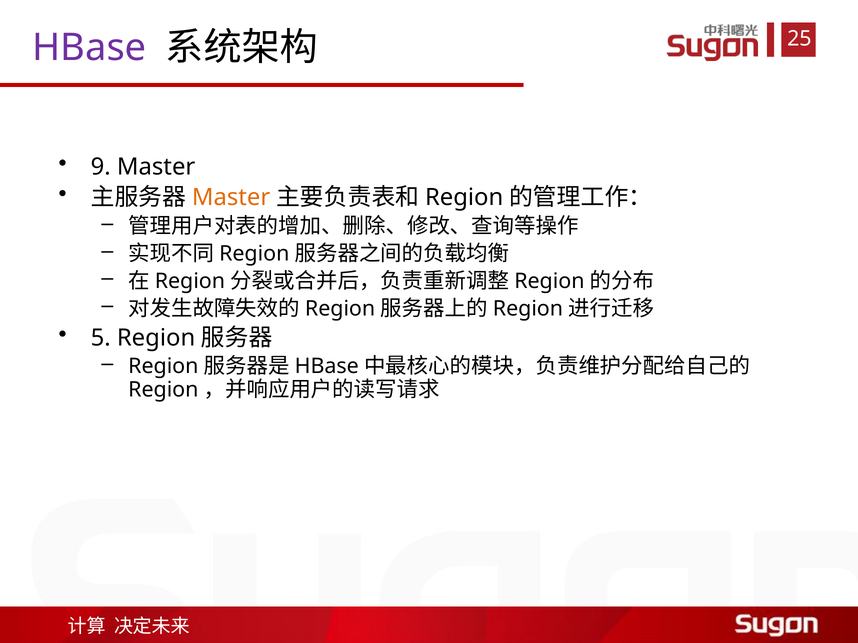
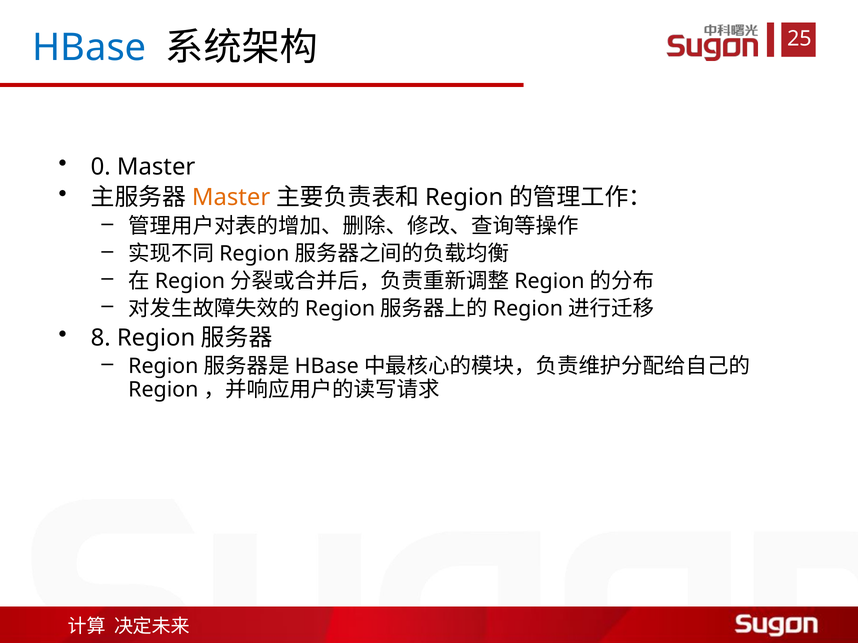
HBase colour: purple -> blue (89, 47)
9: 9 -> 0 (101, 167)
5: 5 -> 8 (101, 338)
